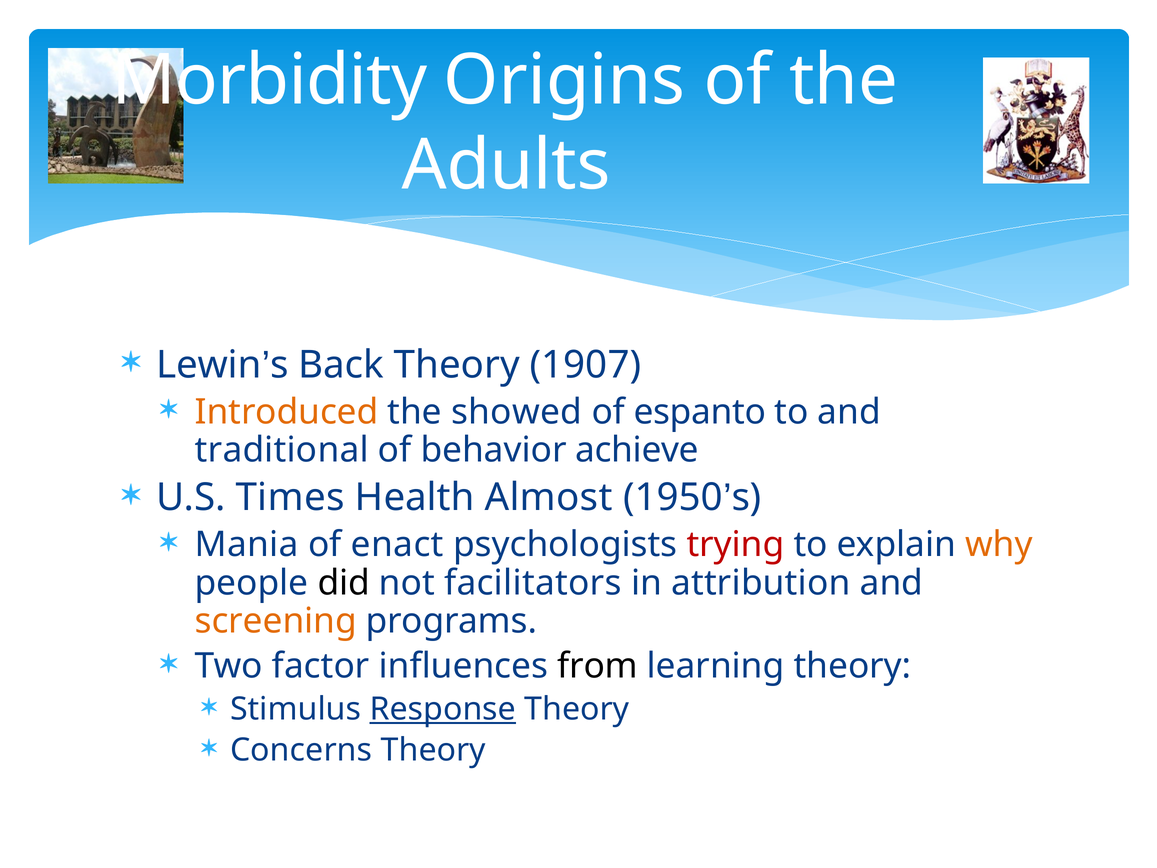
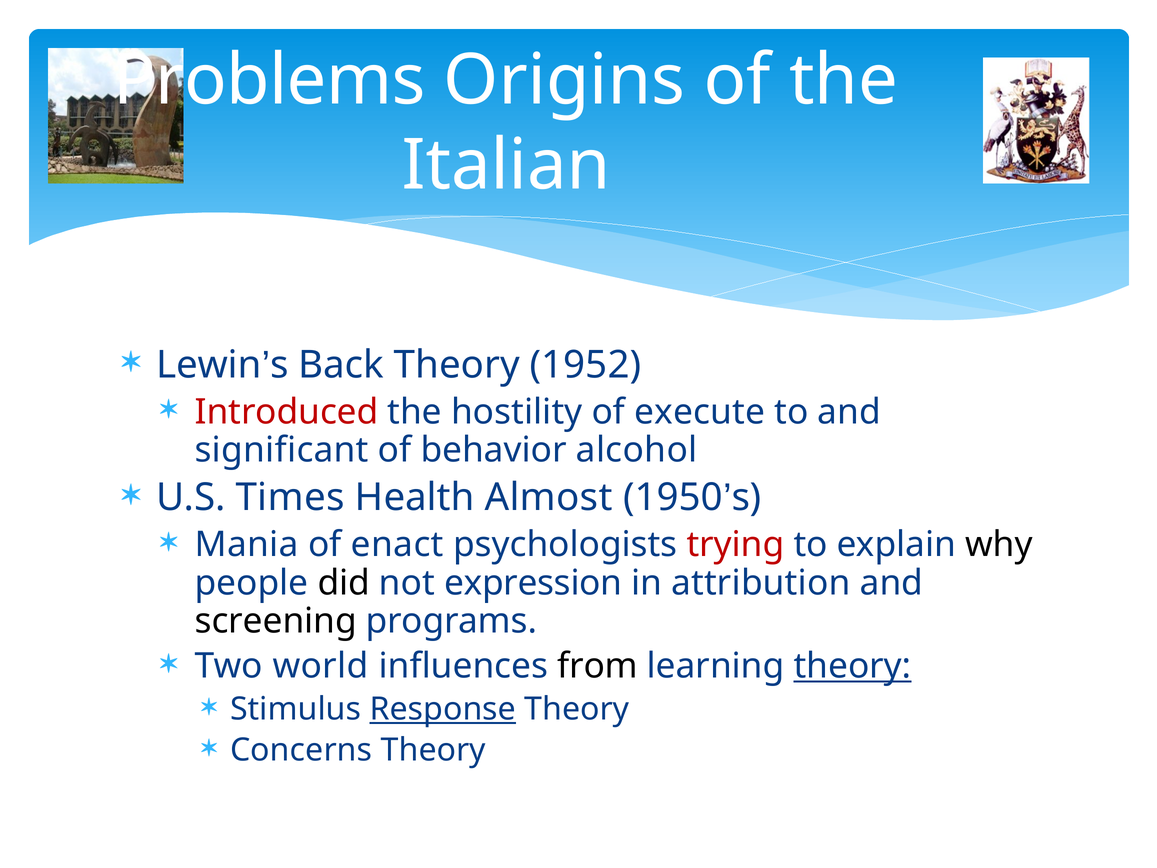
Morbidity: Morbidity -> Problems (269, 80)
Adults: Adults -> Italian (506, 165)
1907: 1907 -> 1952 (586, 365)
Introduced colour: orange -> red (287, 412)
showed: showed -> hostility (517, 412)
espanto: espanto -> execute (700, 412)
traditional: traditional -> significant (282, 450)
achieve: achieve -> alcohol (637, 450)
why colour: orange -> black (999, 545)
facilitators: facilitators -> expression (533, 583)
screening colour: orange -> black (276, 621)
factor: factor -> world (321, 666)
theory underline: none -> present (852, 666)
